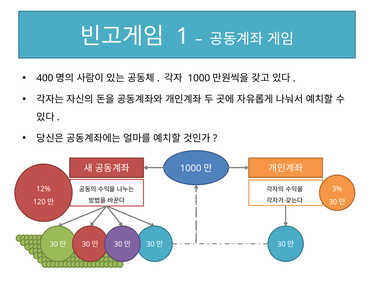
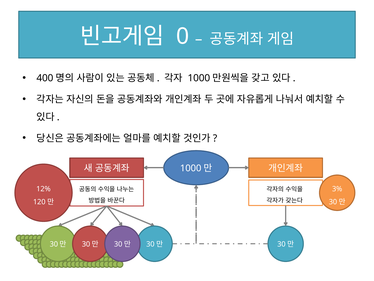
1: 1 -> 0 (183, 36)
